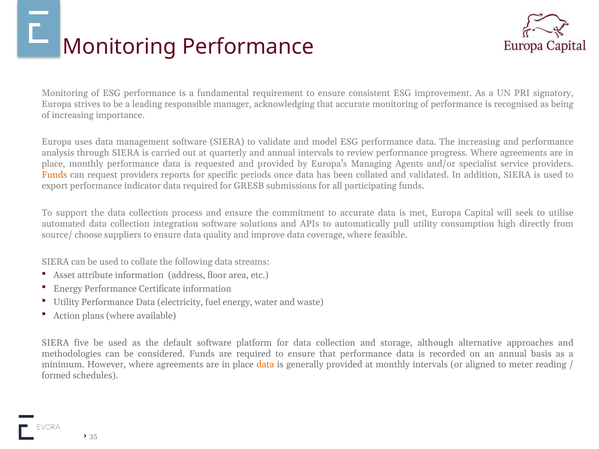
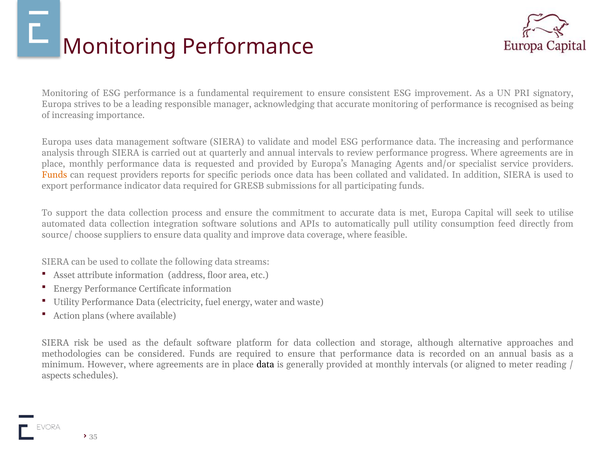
high: high -> feed (507, 224)
five: five -> risk (81, 343)
data colour: orange -> black (265, 365)
formed: formed -> aspects (56, 376)
